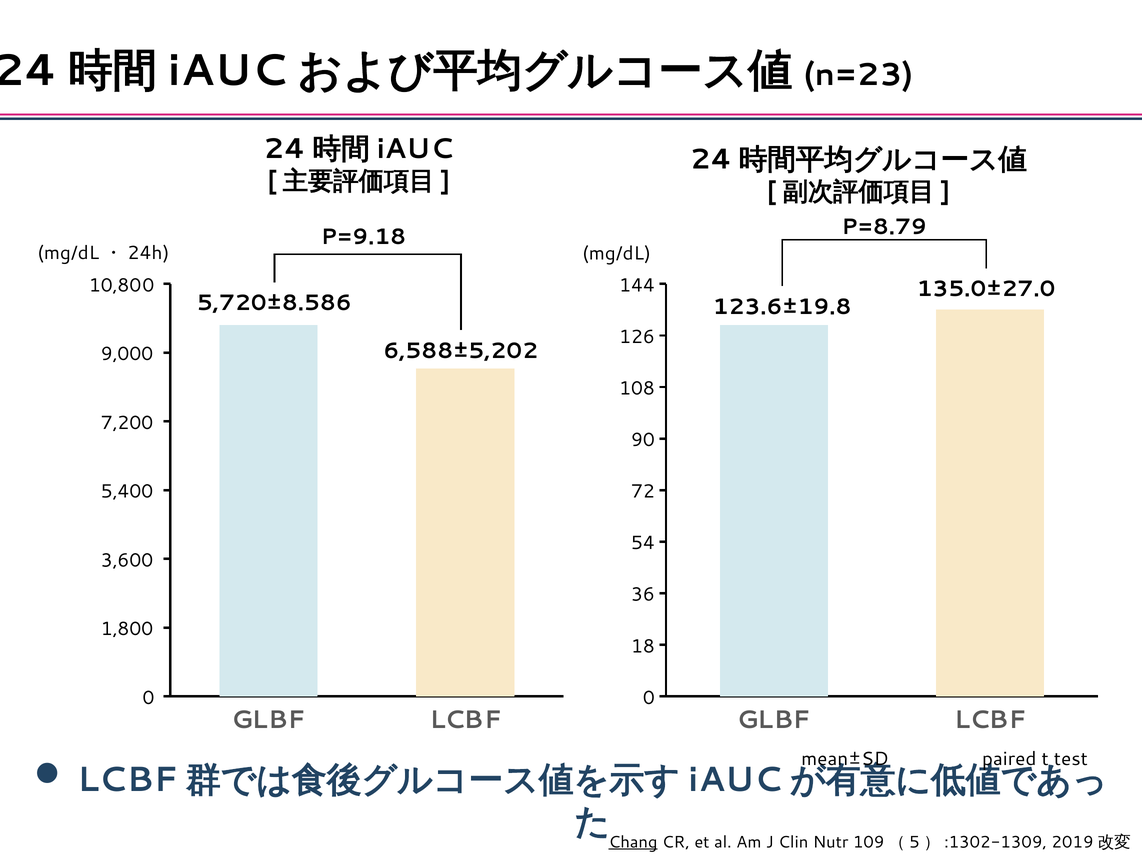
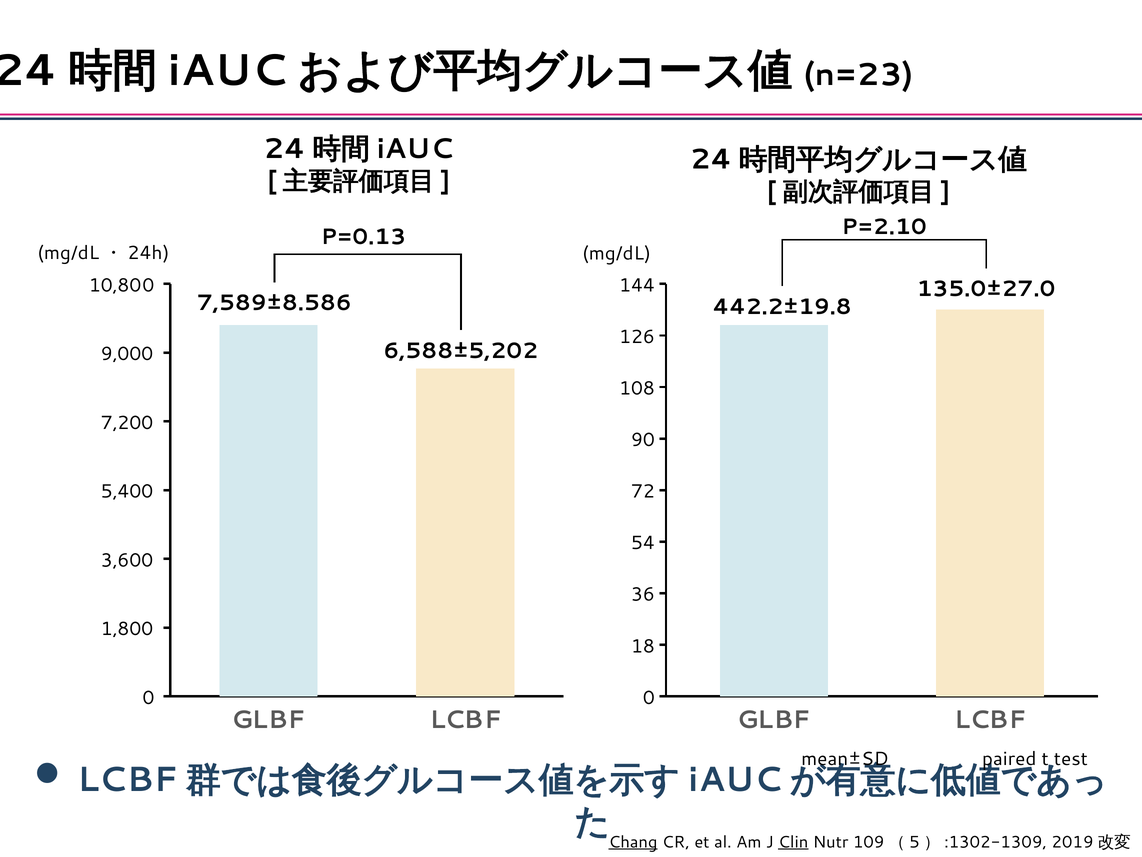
P=8.79: P=8.79 -> P=2.10 (884, 227)
P=9.18: P=9.18 -> P=0.13 (363, 237)
5,720±8.586: 5,720±8.586 -> 7,589±8.586 (274, 303)
123.6±19.8: 123.6±19.8 -> 442.2±19.8 (782, 307)
Clin underline: none -> present (793, 842)
